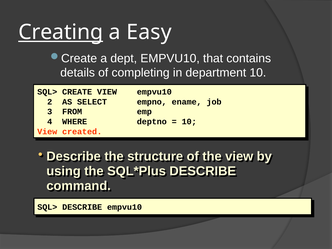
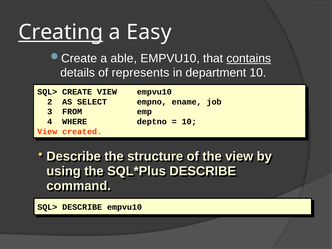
dept: dept -> able (124, 58)
contains underline: none -> present (249, 58)
completing: completing -> represents (141, 73)
